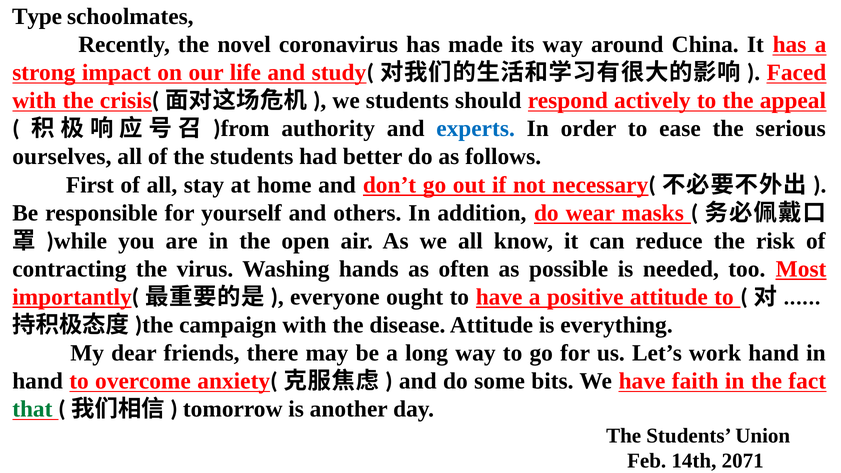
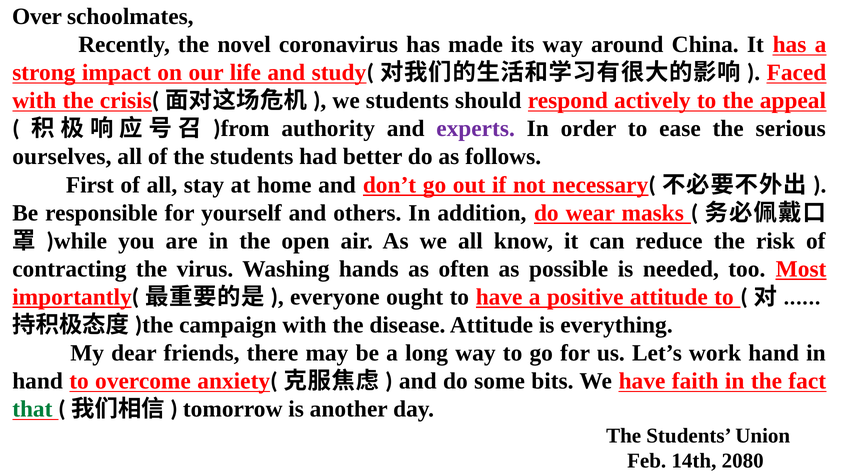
Type: Type -> Over (37, 17)
experts colour: blue -> purple (476, 129)
2071: 2071 -> 2080 (743, 461)
